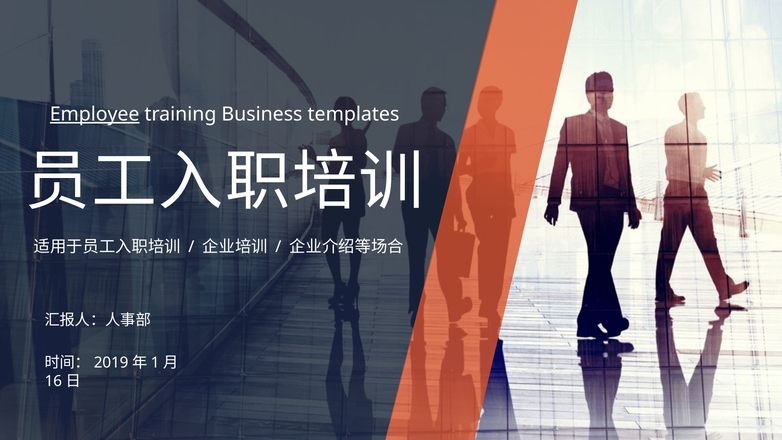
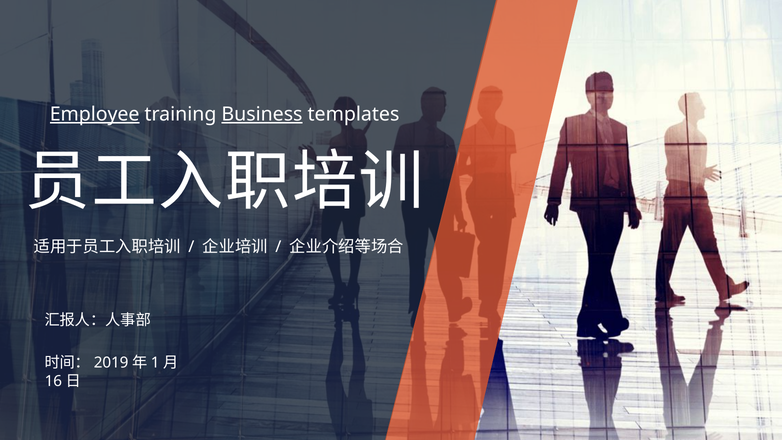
Business underline: none -> present (262, 114)
